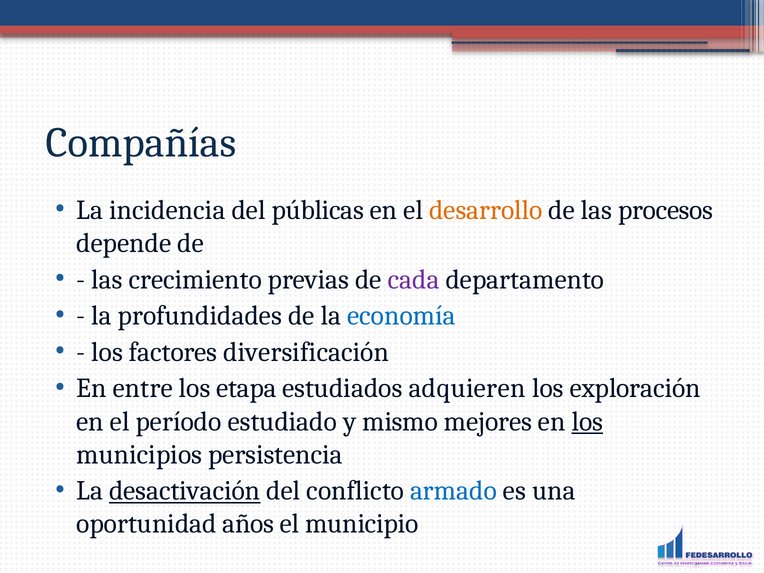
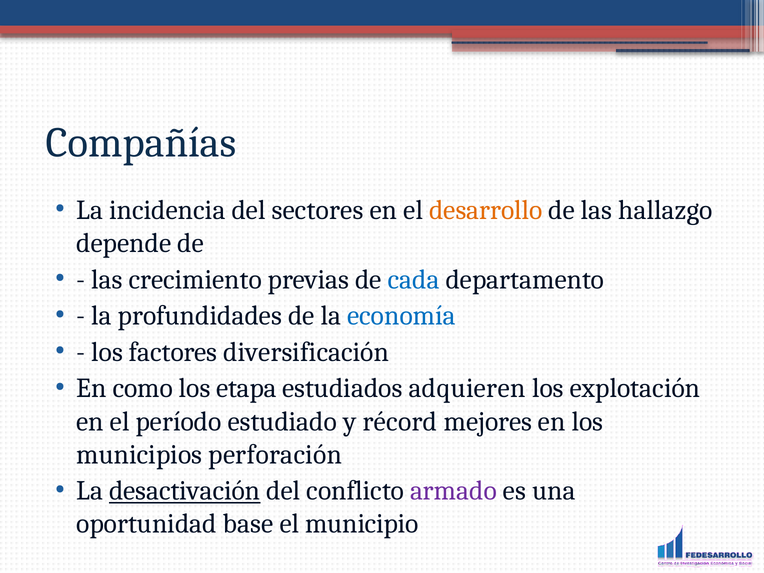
públicas: públicas -> sectores (318, 210)
procesos: procesos -> hallazgo (665, 210)
cada colour: purple -> blue (414, 280)
entre: entre -> como (143, 388)
exploración: exploración -> explotación (635, 388)
mismo: mismo -> récord (400, 421)
los underline: present -> none (587, 421)
persistencia: persistencia -> perforación (275, 455)
armado colour: blue -> purple (453, 491)
años: años -> base (248, 524)
